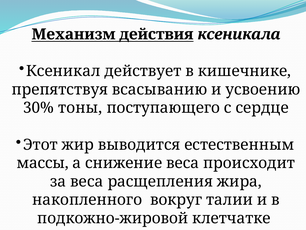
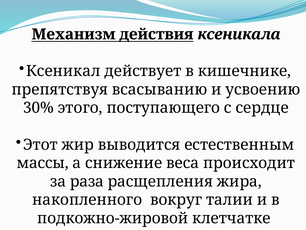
тоны: тоны -> этого (80, 108)
за веса: веса -> раза (87, 181)
